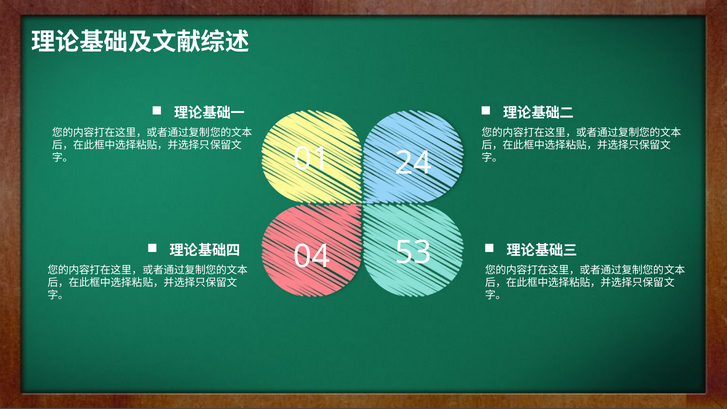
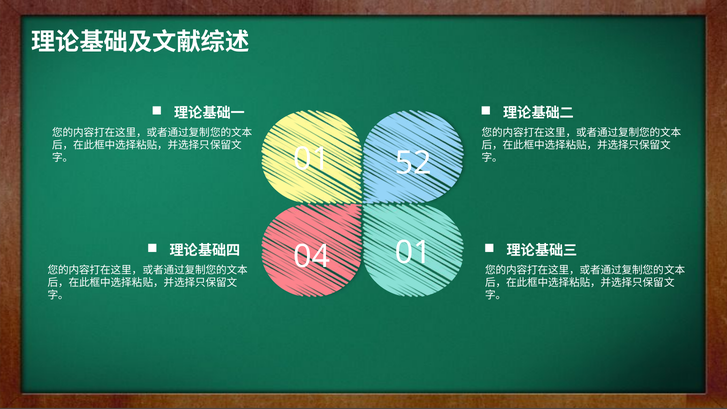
24: 24 -> 52 (413, 163)
04 53: 53 -> 01 (413, 253)
